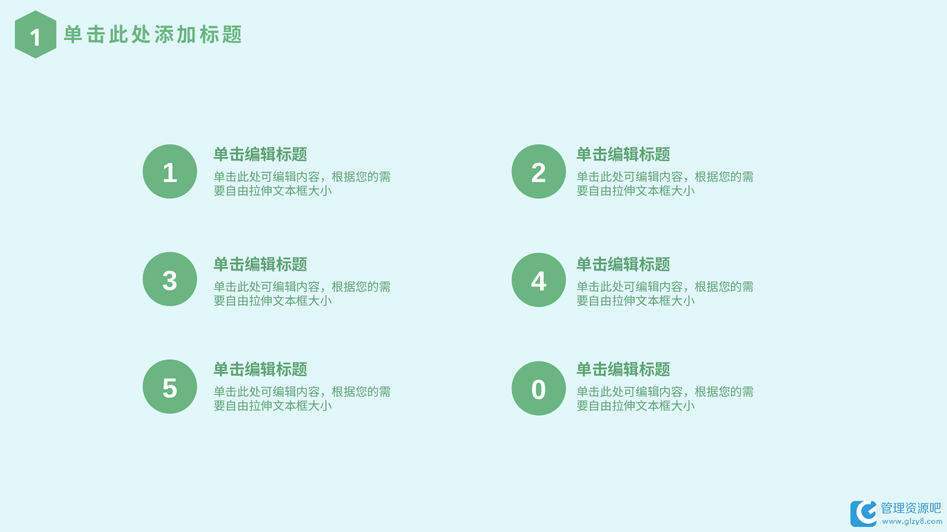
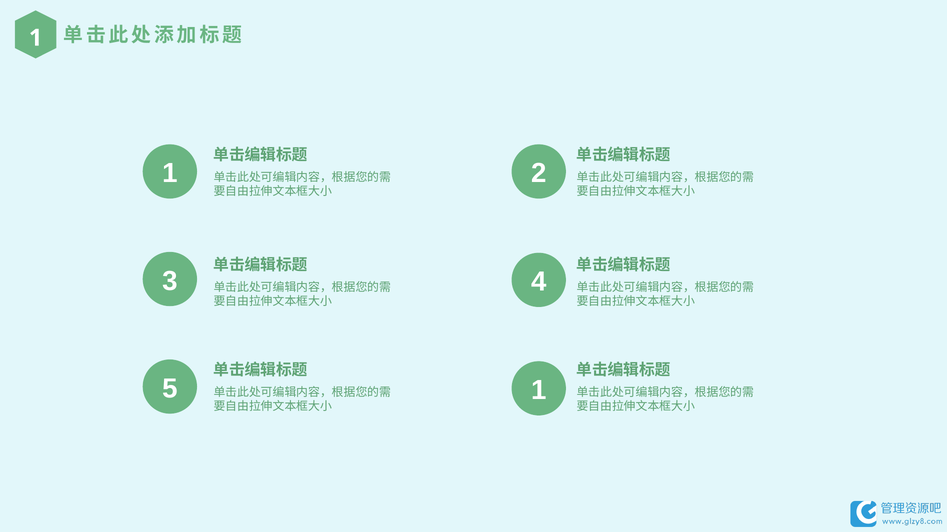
5 0: 0 -> 1 (539, 391)
